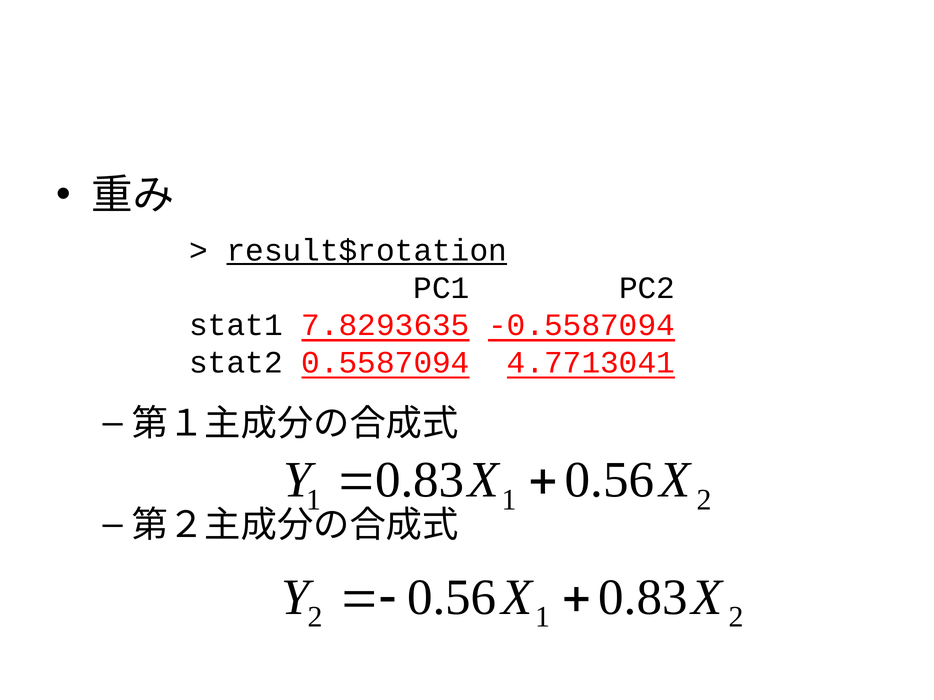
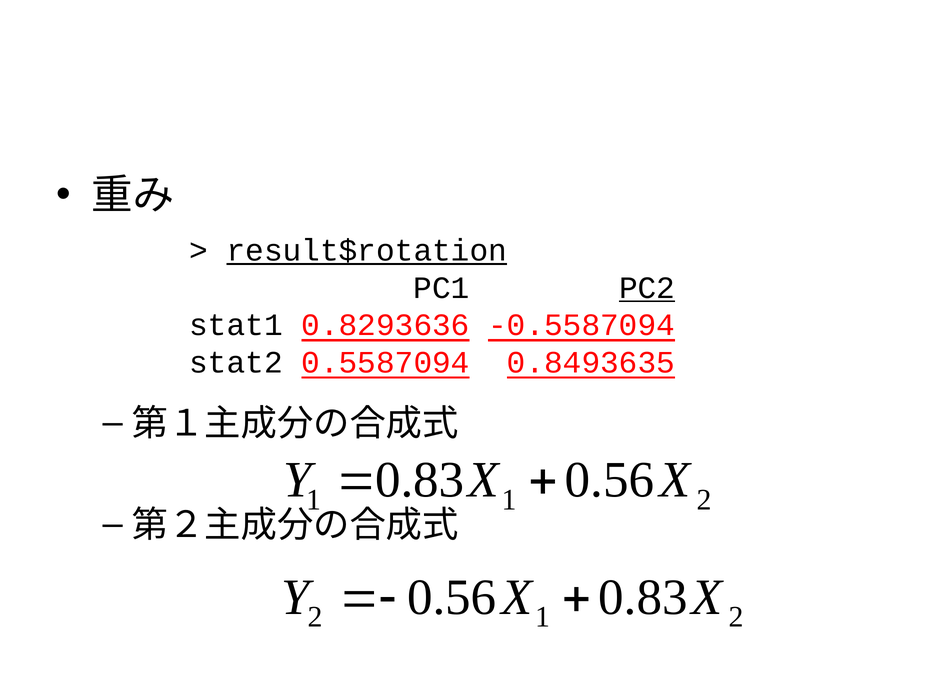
PC2 underline: none -> present (647, 288)
7.8293635: 7.8293635 -> 0.8293636 (385, 325)
4.7713041: 4.7713041 -> 0.8493635 (591, 363)
